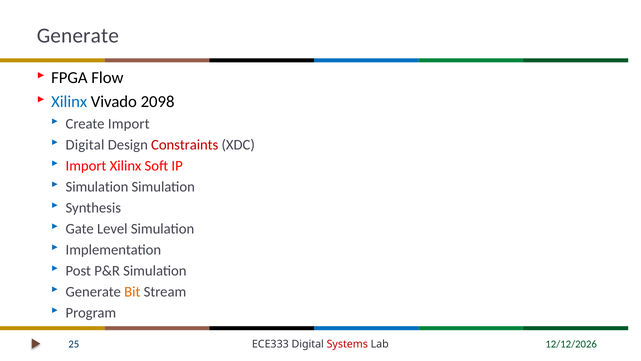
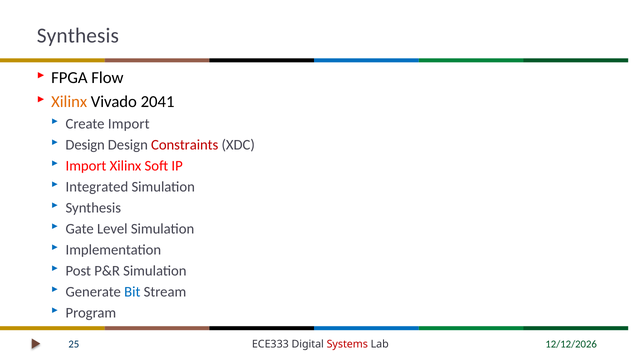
Generate: Generate -> Synthesis (78, 36)
Xilinx colour: blue -> orange (69, 102)
2098: 2098 -> 2041 (158, 102)
Digital: Digital -> Design (85, 145)
Simulation: Simulation -> Integrated (97, 187)
Bit colour: orange -> blue (132, 291)
